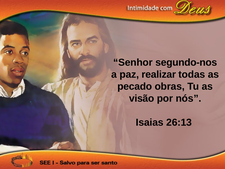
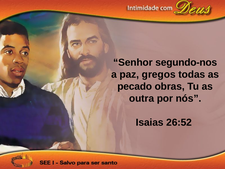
realizar: realizar -> gregos (159, 74)
visão: visão -> outra (142, 98)
26:13: 26:13 -> 26:52 (179, 122)
